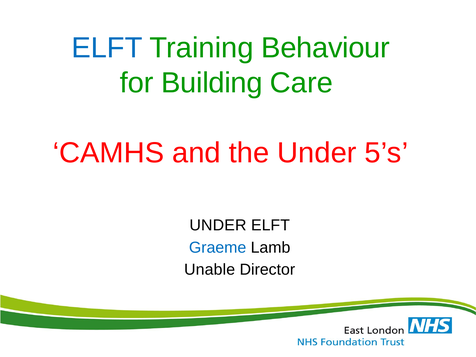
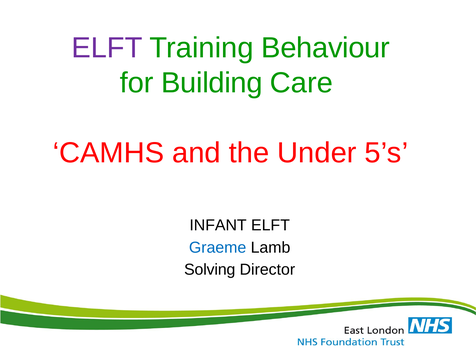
ELFT colour: blue -> purple (107, 48)
UNDER: UNDER -> INFANT (218, 225)
Unable: Unable -> Solving (210, 270)
